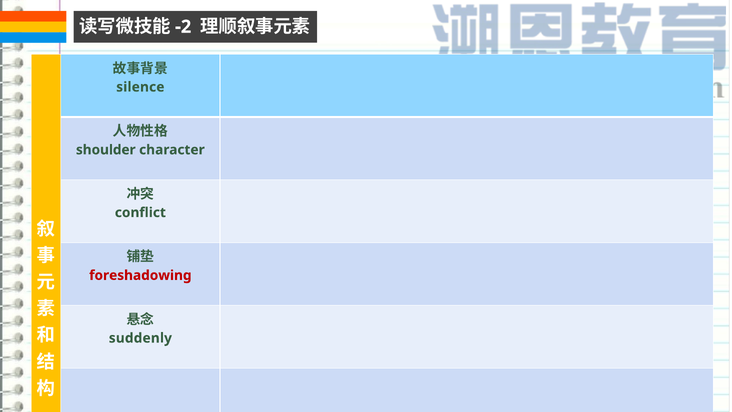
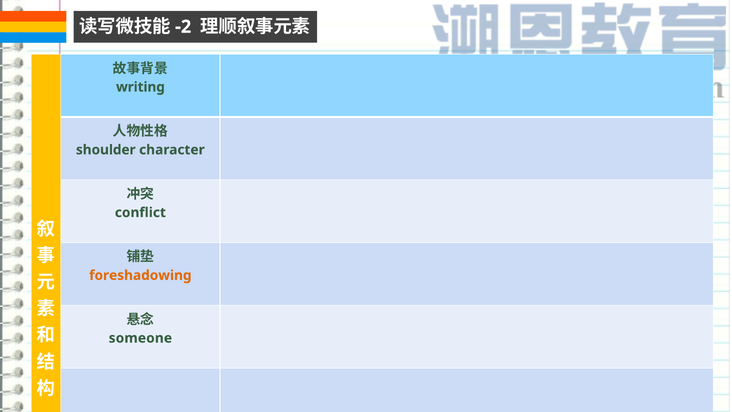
silence: silence -> writing (140, 87)
foreshadowing colour: red -> orange (140, 275)
suddenly: suddenly -> someone (140, 338)
